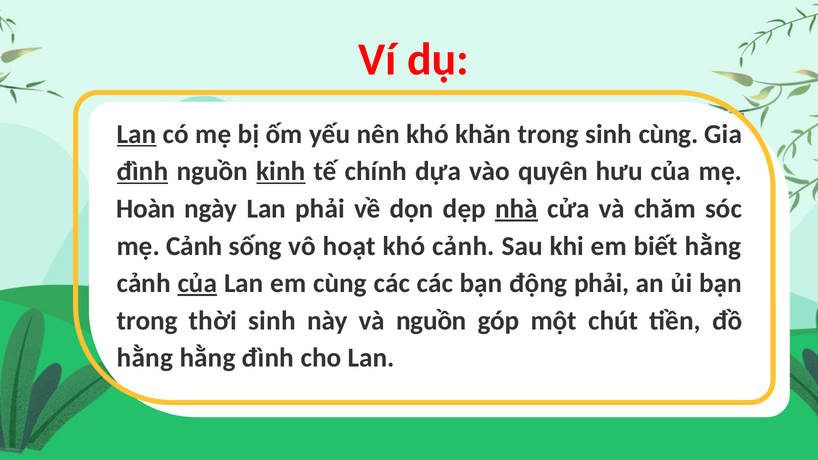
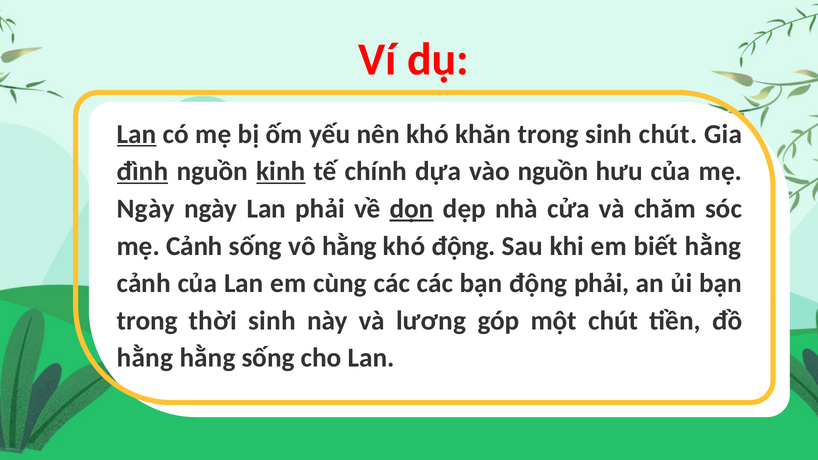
sinh cùng: cùng -> chút (668, 134)
vào quyên: quyên -> nguồn (553, 171)
Hoàn: Hoàn -> Ngày (146, 209)
dọn underline: none -> present (412, 209)
nhà underline: present -> none (516, 209)
vô hoạt: hoạt -> hằng (350, 246)
khó cảnh: cảnh -> động (464, 246)
của underline: present -> none (197, 283)
và nguồn: nguồn -> lương (431, 321)
hằng đình: đình -> sống (268, 358)
